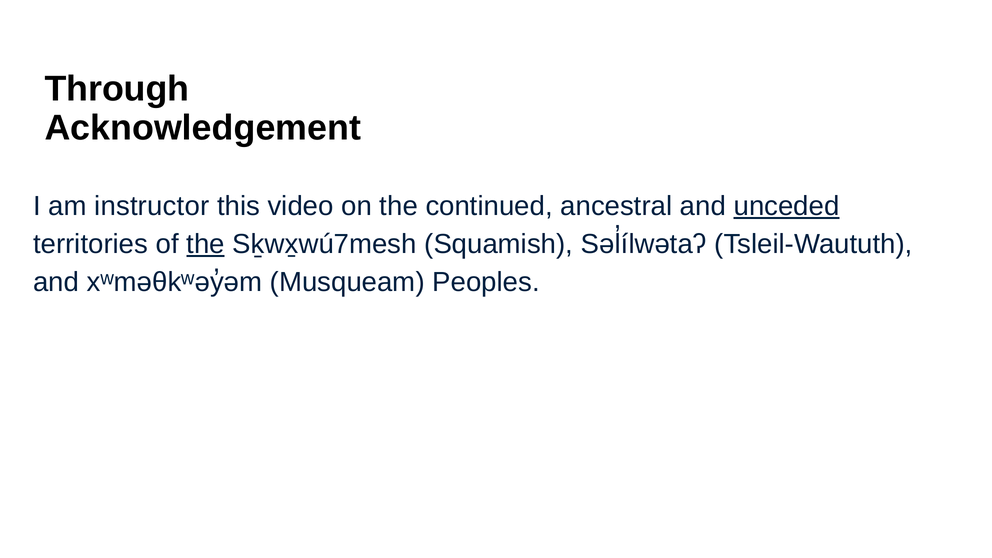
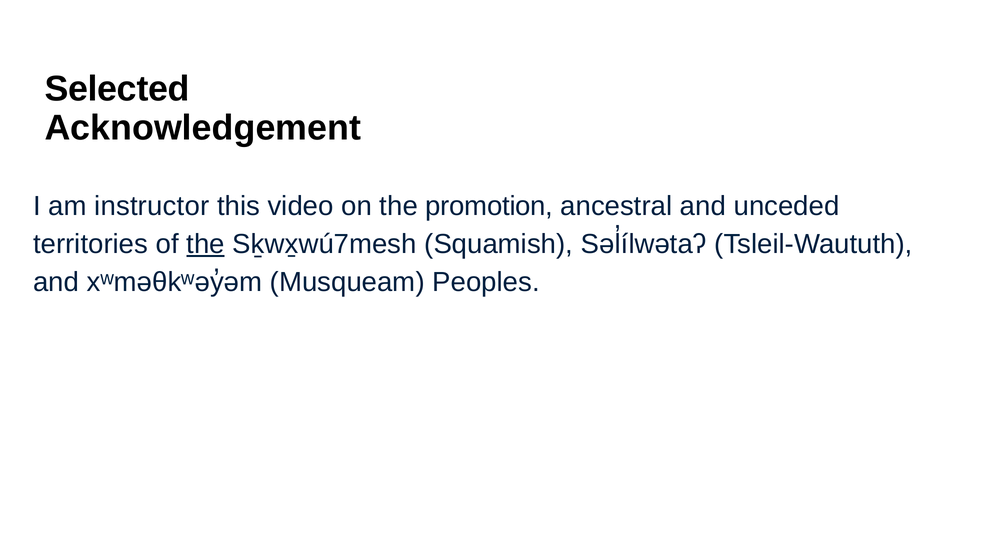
Through: Through -> Selected (117, 89)
continued: continued -> promotion (489, 206)
unceded underline: present -> none (787, 206)
